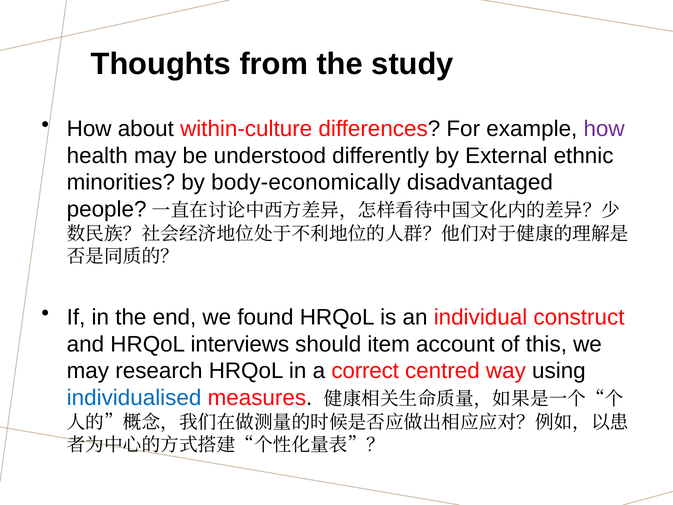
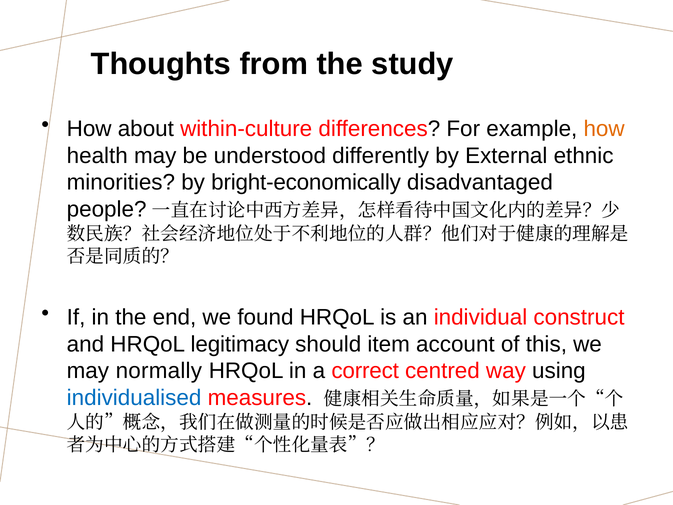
how colour: purple -> orange (604, 129)
body-economically: body-economically -> bright-economically (306, 182)
interviews: interviews -> legitimacy (240, 344)
research: research -> normally (159, 371)
